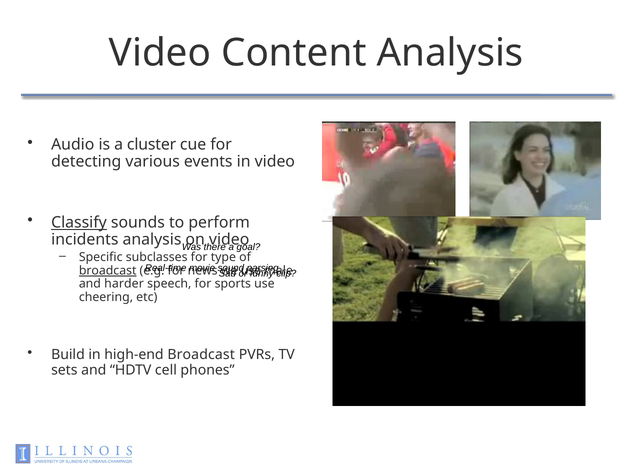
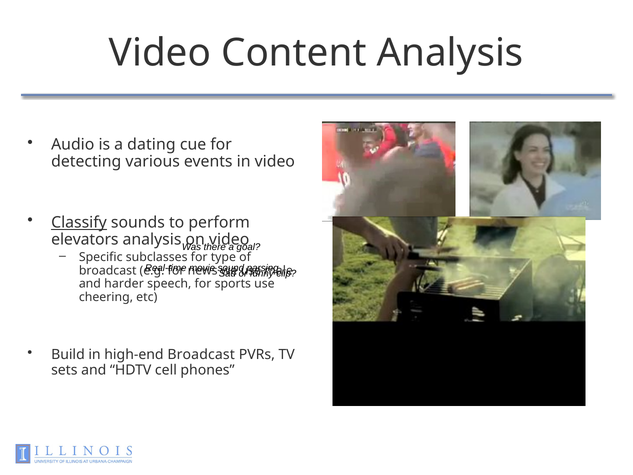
cluster: cluster -> dating (151, 145)
incidents: incidents -> elevators (85, 239)
broadcast underline: present -> none (108, 270)
